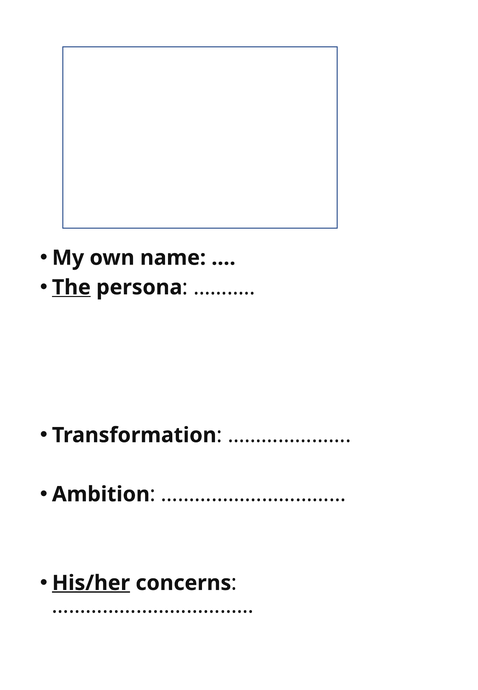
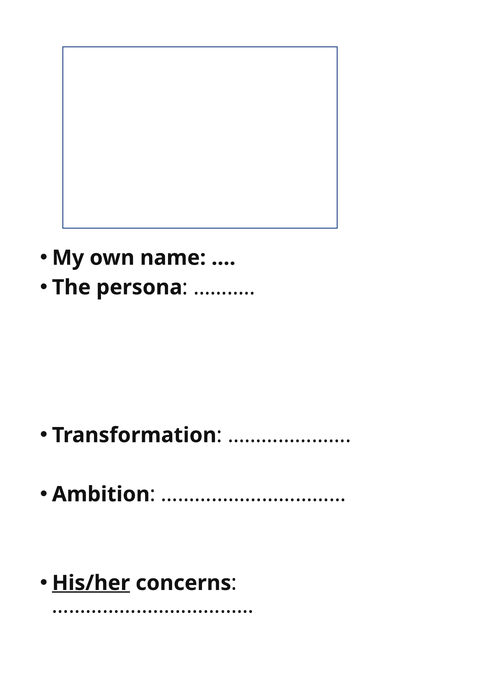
The underline: present -> none (71, 288)
